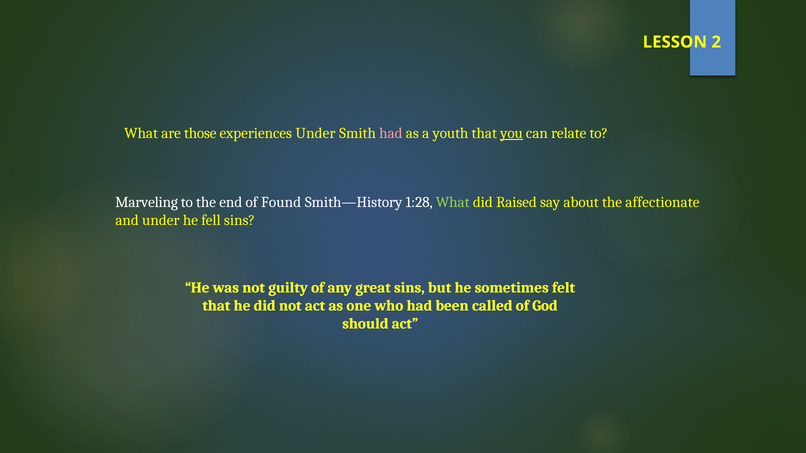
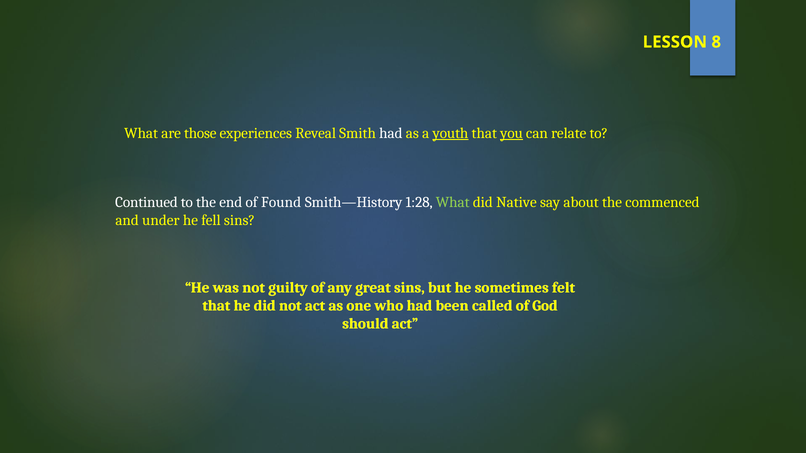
2: 2 -> 8 (716, 42)
experiences Under: Under -> Reveal (316, 133)
had colour: pink -> white (391, 133)
youth underline: none -> present (450, 133)
Marveling: Marveling -> Continued (147, 202)
Raised: Raised -> Native (516, 202)
affectionate: affectionate -> commenced (662, 202)
